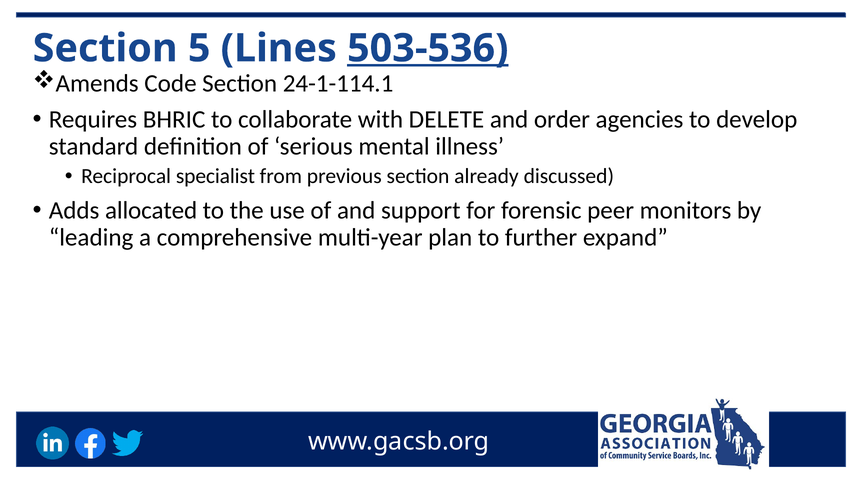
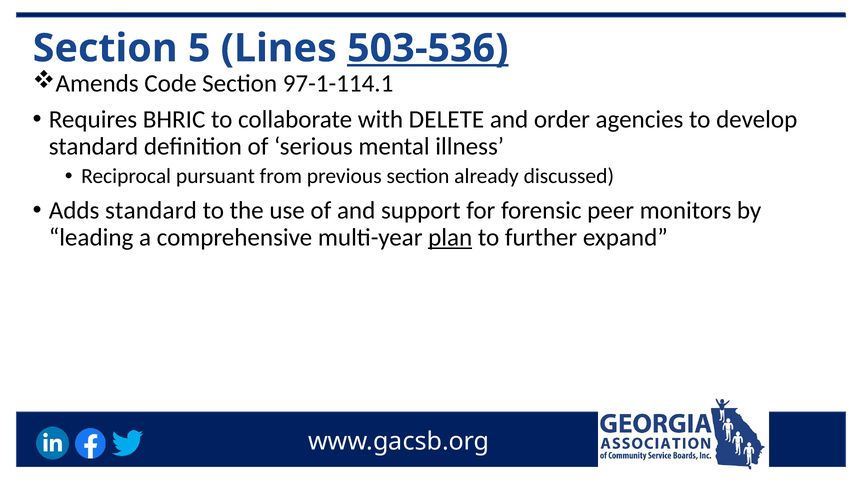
24-1-114.1: 24-1-114.1 -> 97-1-114.1 (338, 84)
specialist: specialist -> pursuant (215, 176)
Adds allocated: allocated -> standard (151, 211)
plan underline: none -> present (450, 238)
